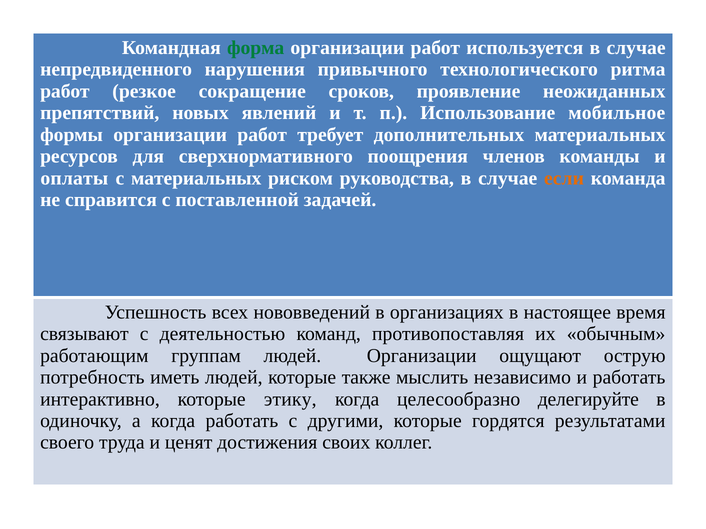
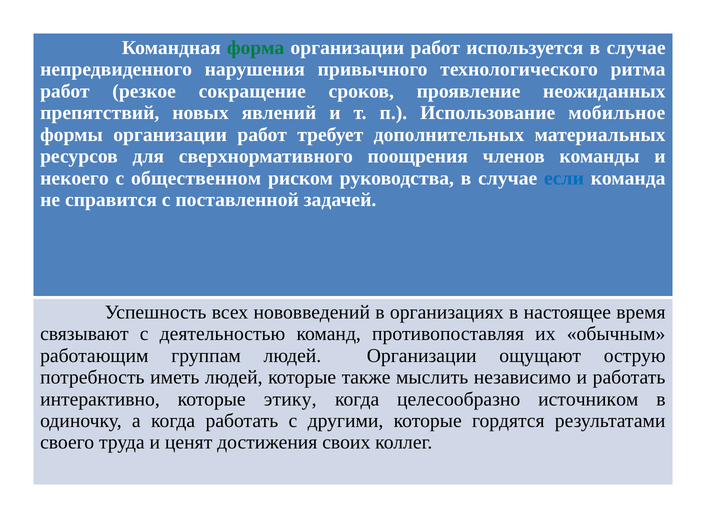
оплаты: оплаты -> некоего (74, 178)
с материальных: материальных -> общественном (196, 178)
если colour: orange -> blue (564, 178)
делегируйте: делегируйте -> источником (588, 399)
